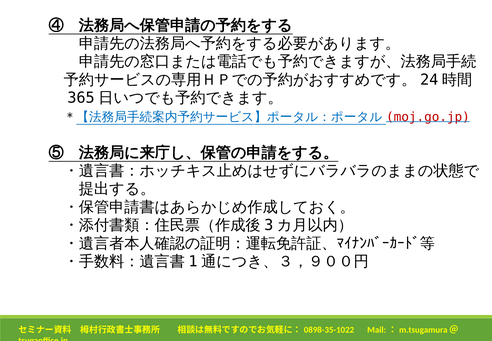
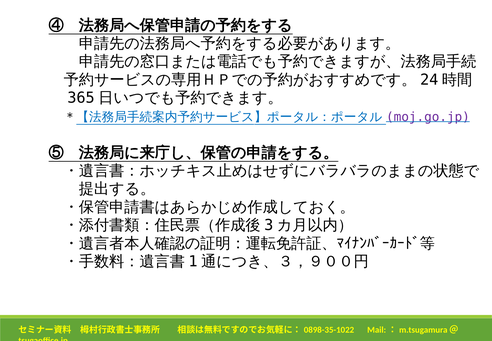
moj.go.jp colour: red -> purple (428, 117)
